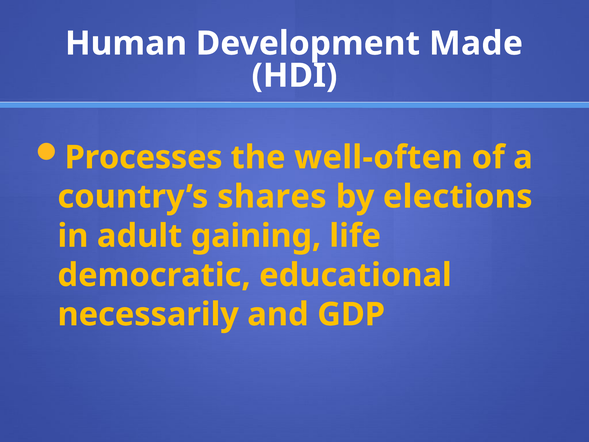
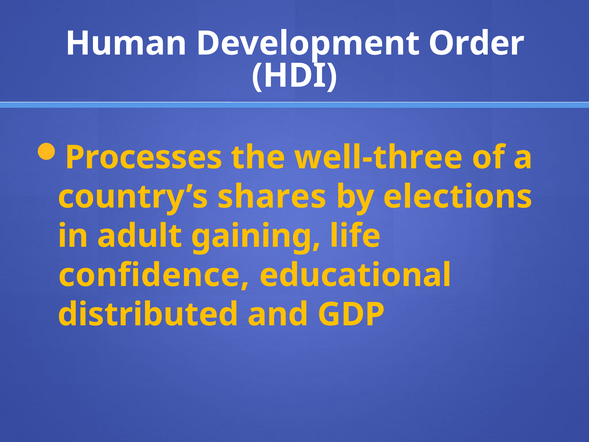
Made: Made -> Order (476, 43)
well-often: well-often -> well-three (378, 157)
democratic: democratic -> confidence (154, 275)
necessarily: necessarily -> distributed (148, 314)
